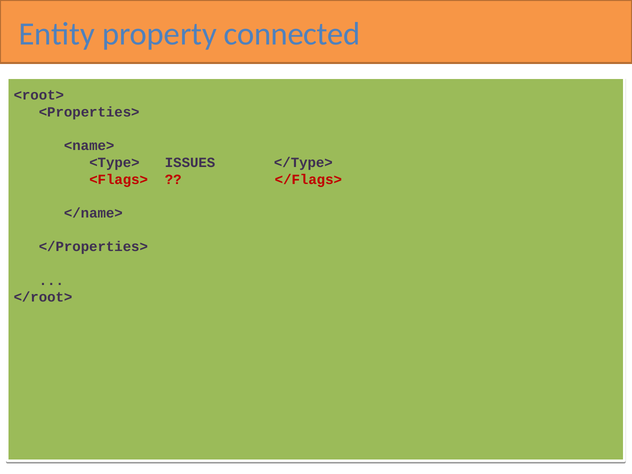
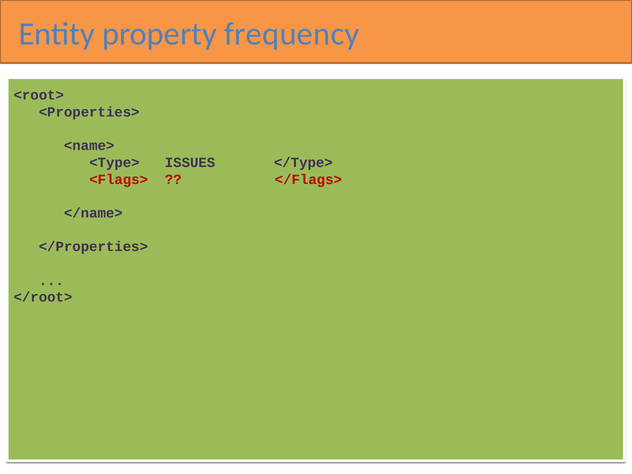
connected: connected -> frequency (292, 34)
